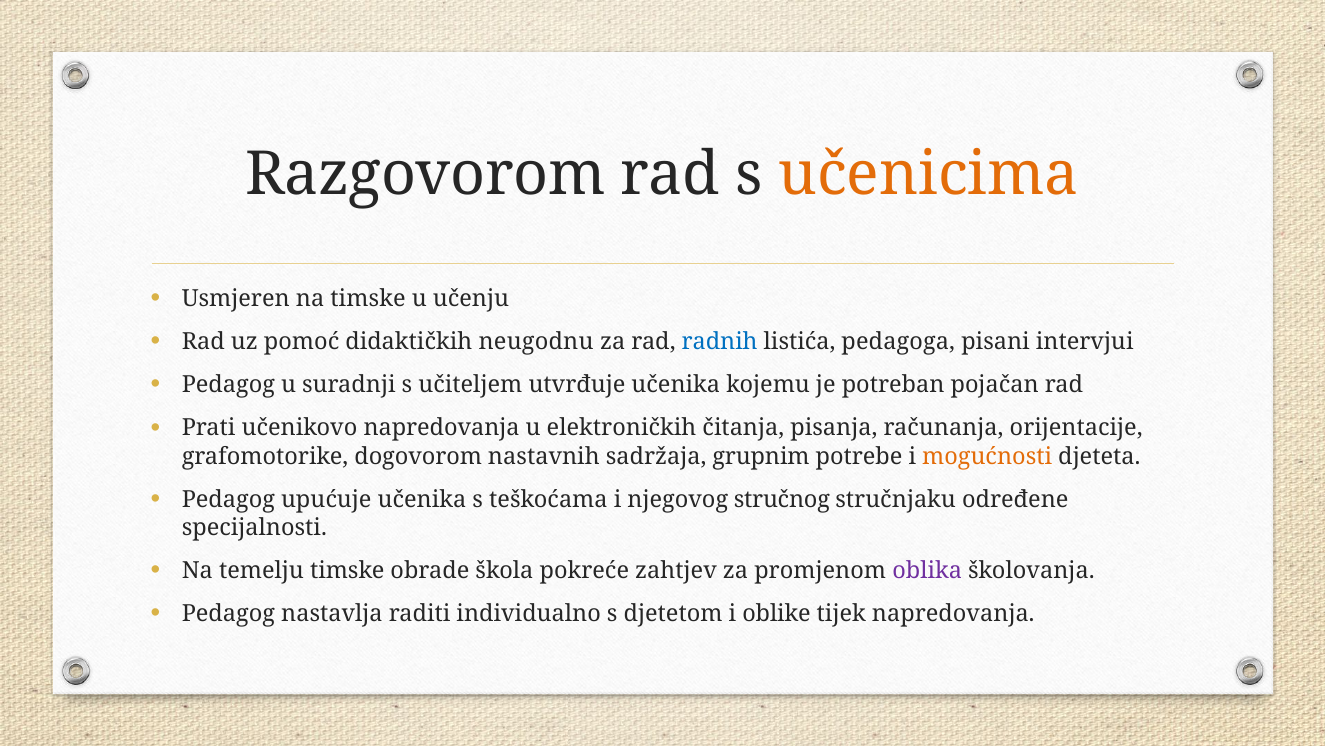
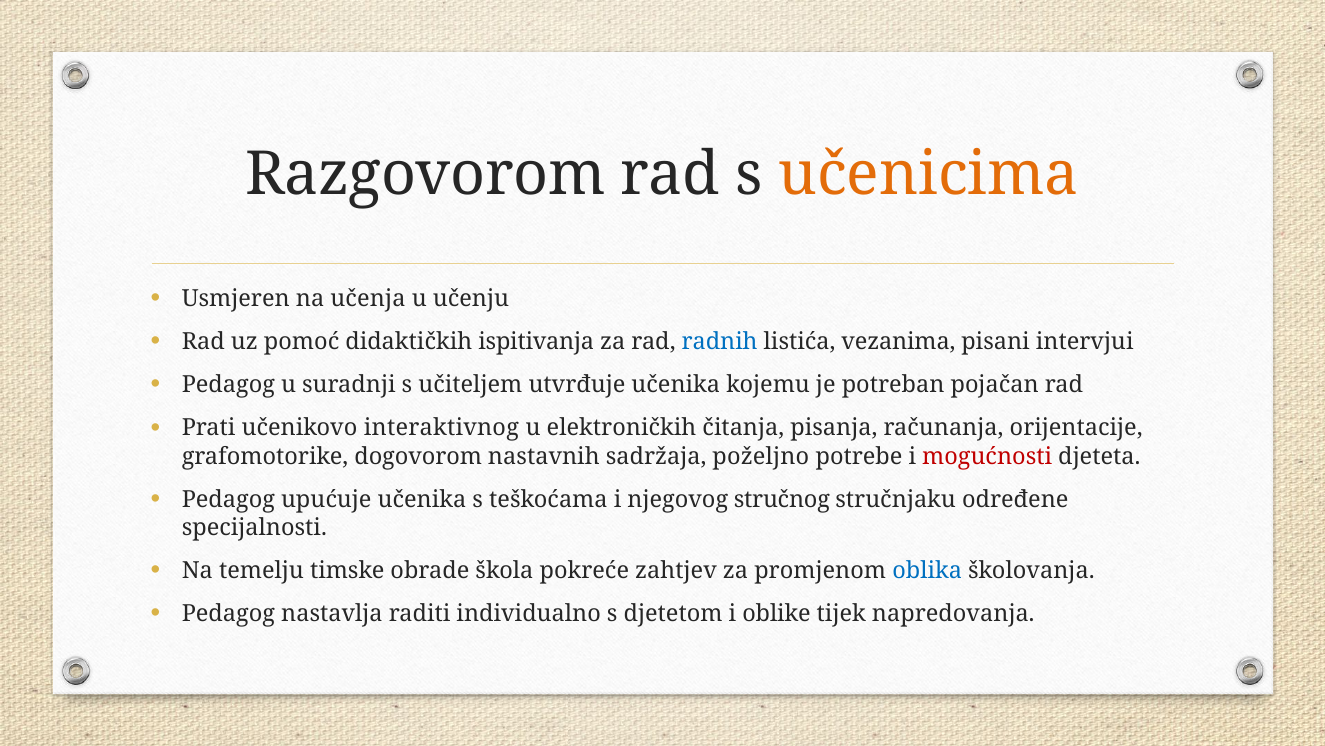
na timske: timske -> učenja (368, 299)
neugodnu: neugodnu -> ispitivanja (536, 342)
pedagoga: pedagoga -> vezanima (898, 342)
učenikovo napredovanja: napredovanja -> interaktivnog (441, 428)
grupnim: grupnim -> poželjno (761, 456)
mogućnosti colour: orange -> red (987, 456)
oblika colour: purple -> blue (927, 570)
